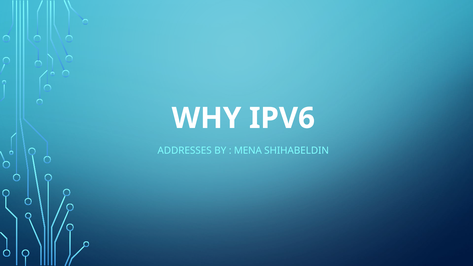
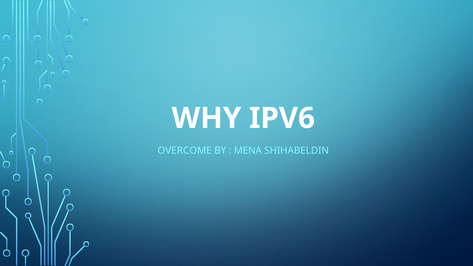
ADDRESSES: ADDRESSES -> OVERCOME (185, 150)
